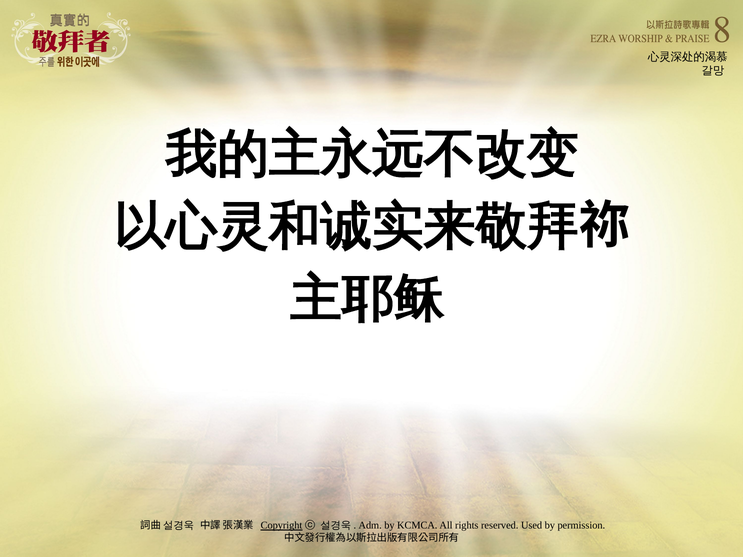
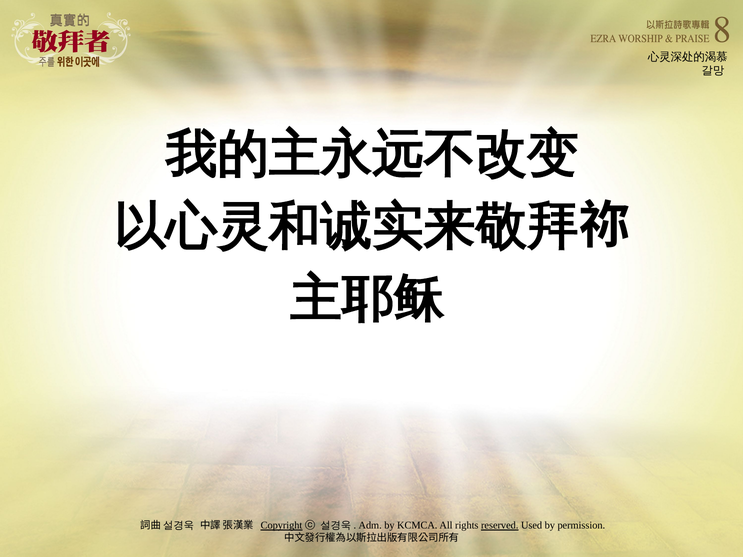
reserved underline: none -> present (500, 526)
